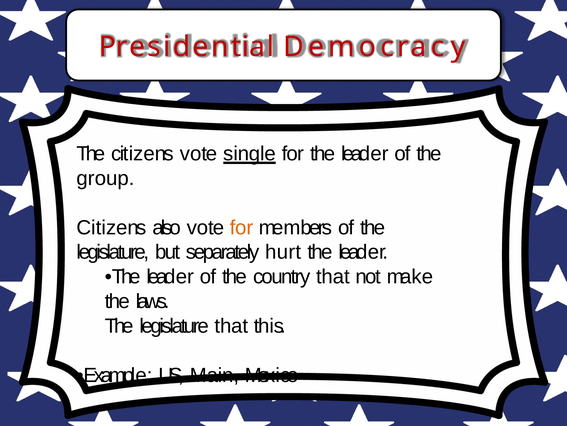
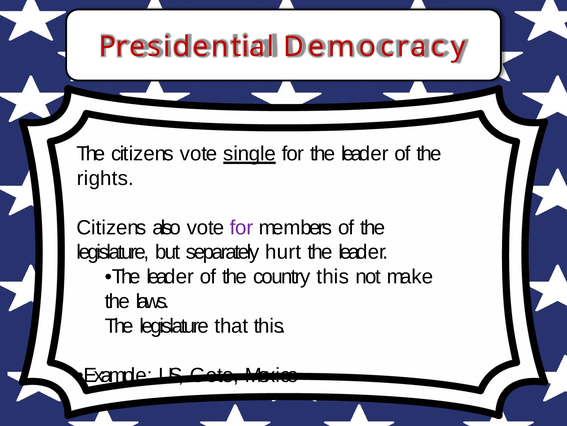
group: group -> rights (105, 178)
for colour: orange -> purple (241, 227)
country that: that -> this (333, 276)
Main: Main -> Gets (214, 375)
